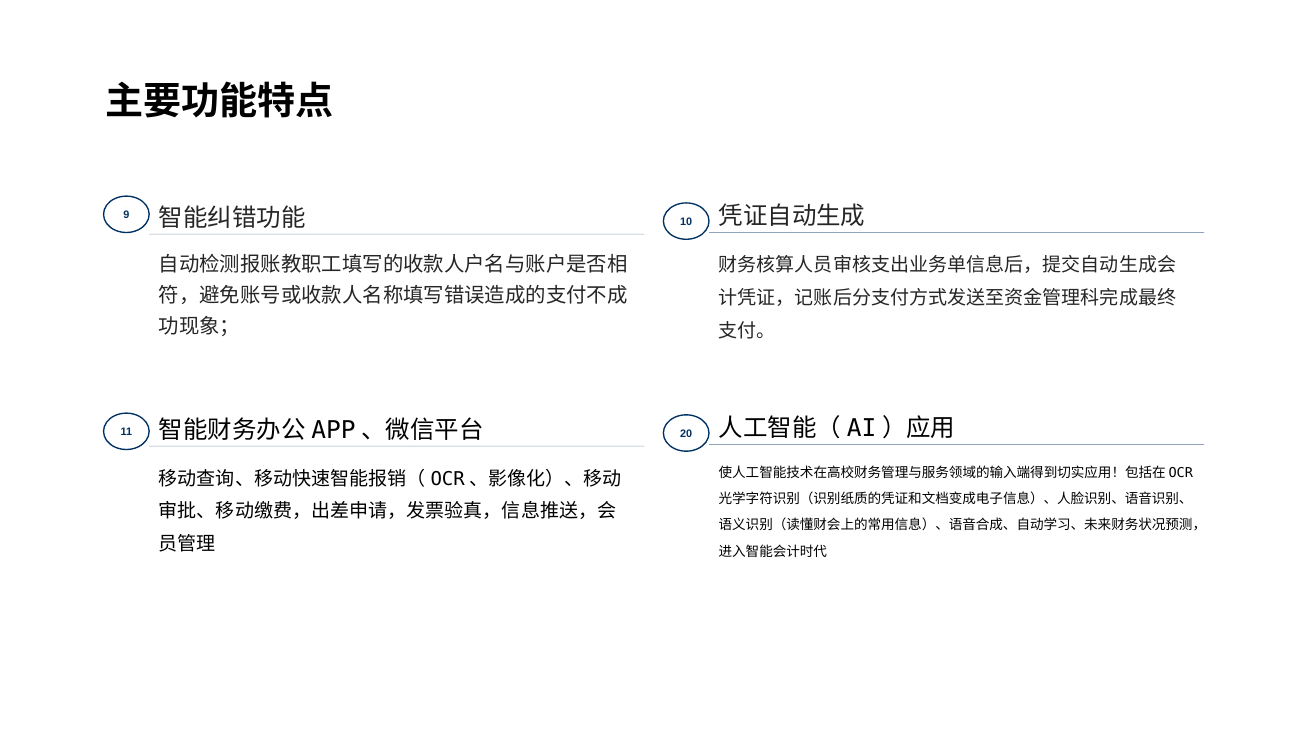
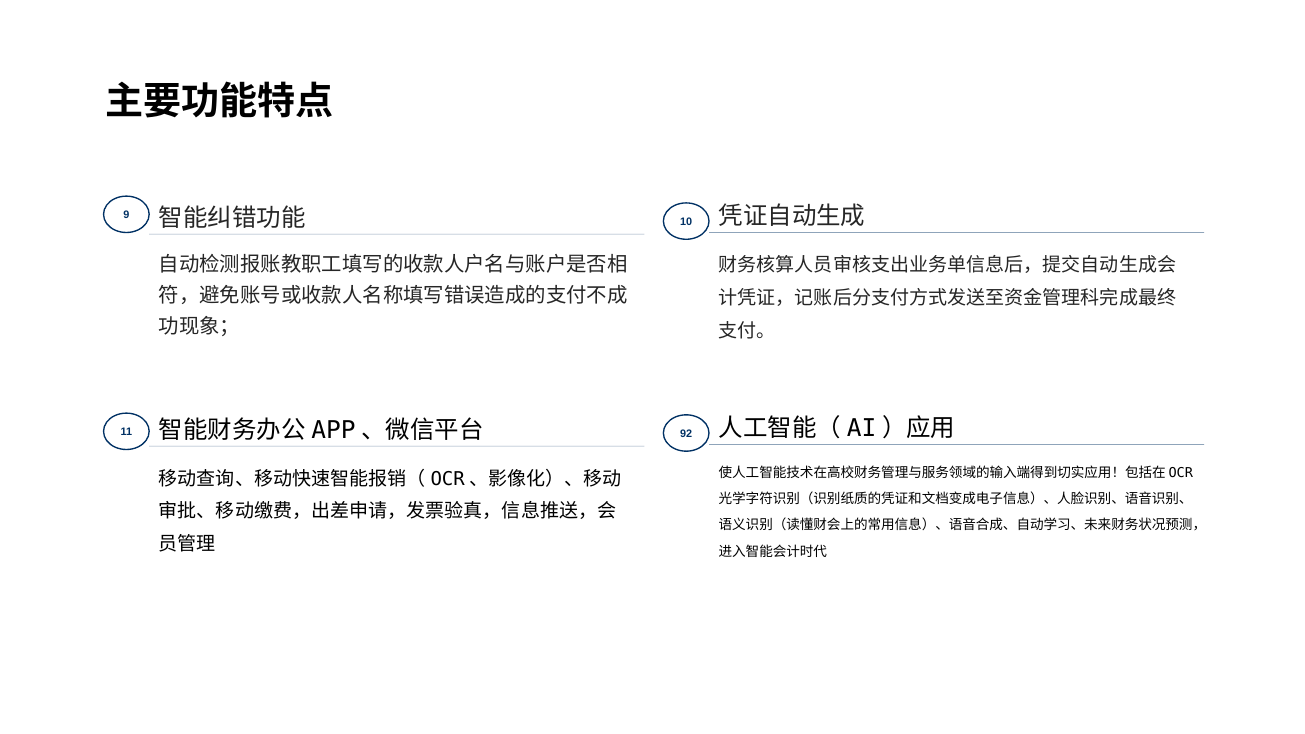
20: 20 -> 92 (686, 434)
